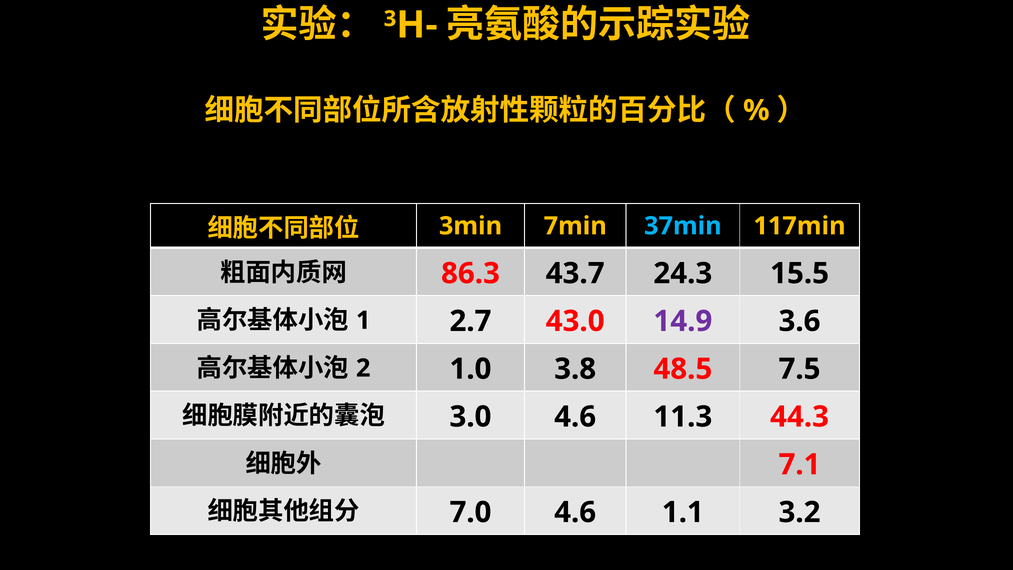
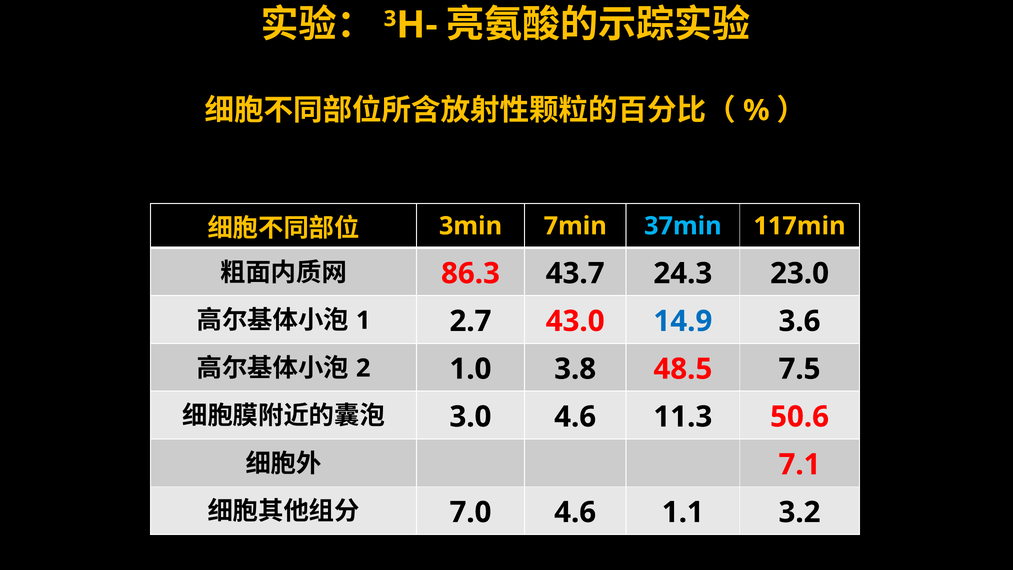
15.5: 15.5 -> 23.0 (800, 273)
14.9 colour: purple -> blue (683, 321)
44.3: 44.3 -> 50.6 (800, 417)
